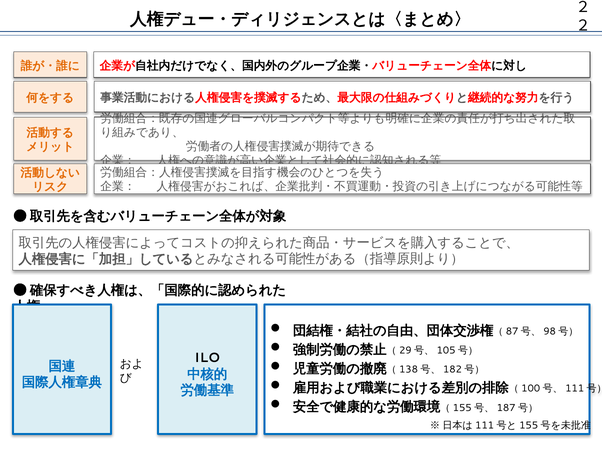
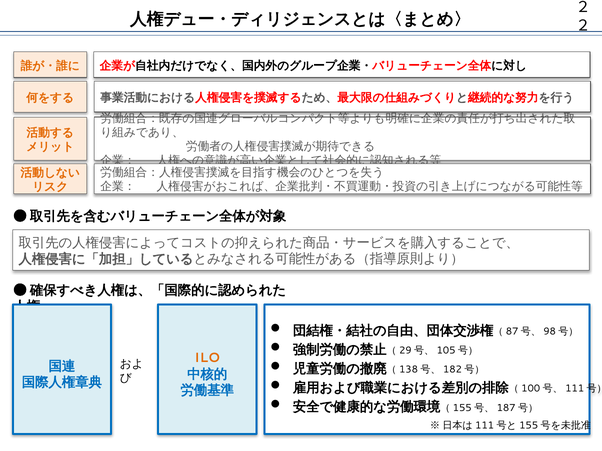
ILO colour: black -> orange (207, 358)
